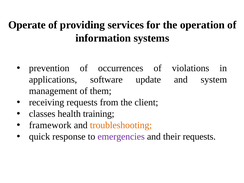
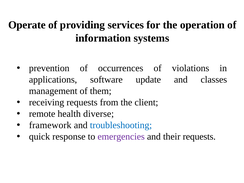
system: system -> classes (214, 80)
classes: classes -> remote (42, 114)
training: training -> diverse (99, 114)
troubleshooting colour: orange -> blue (121, 125)
